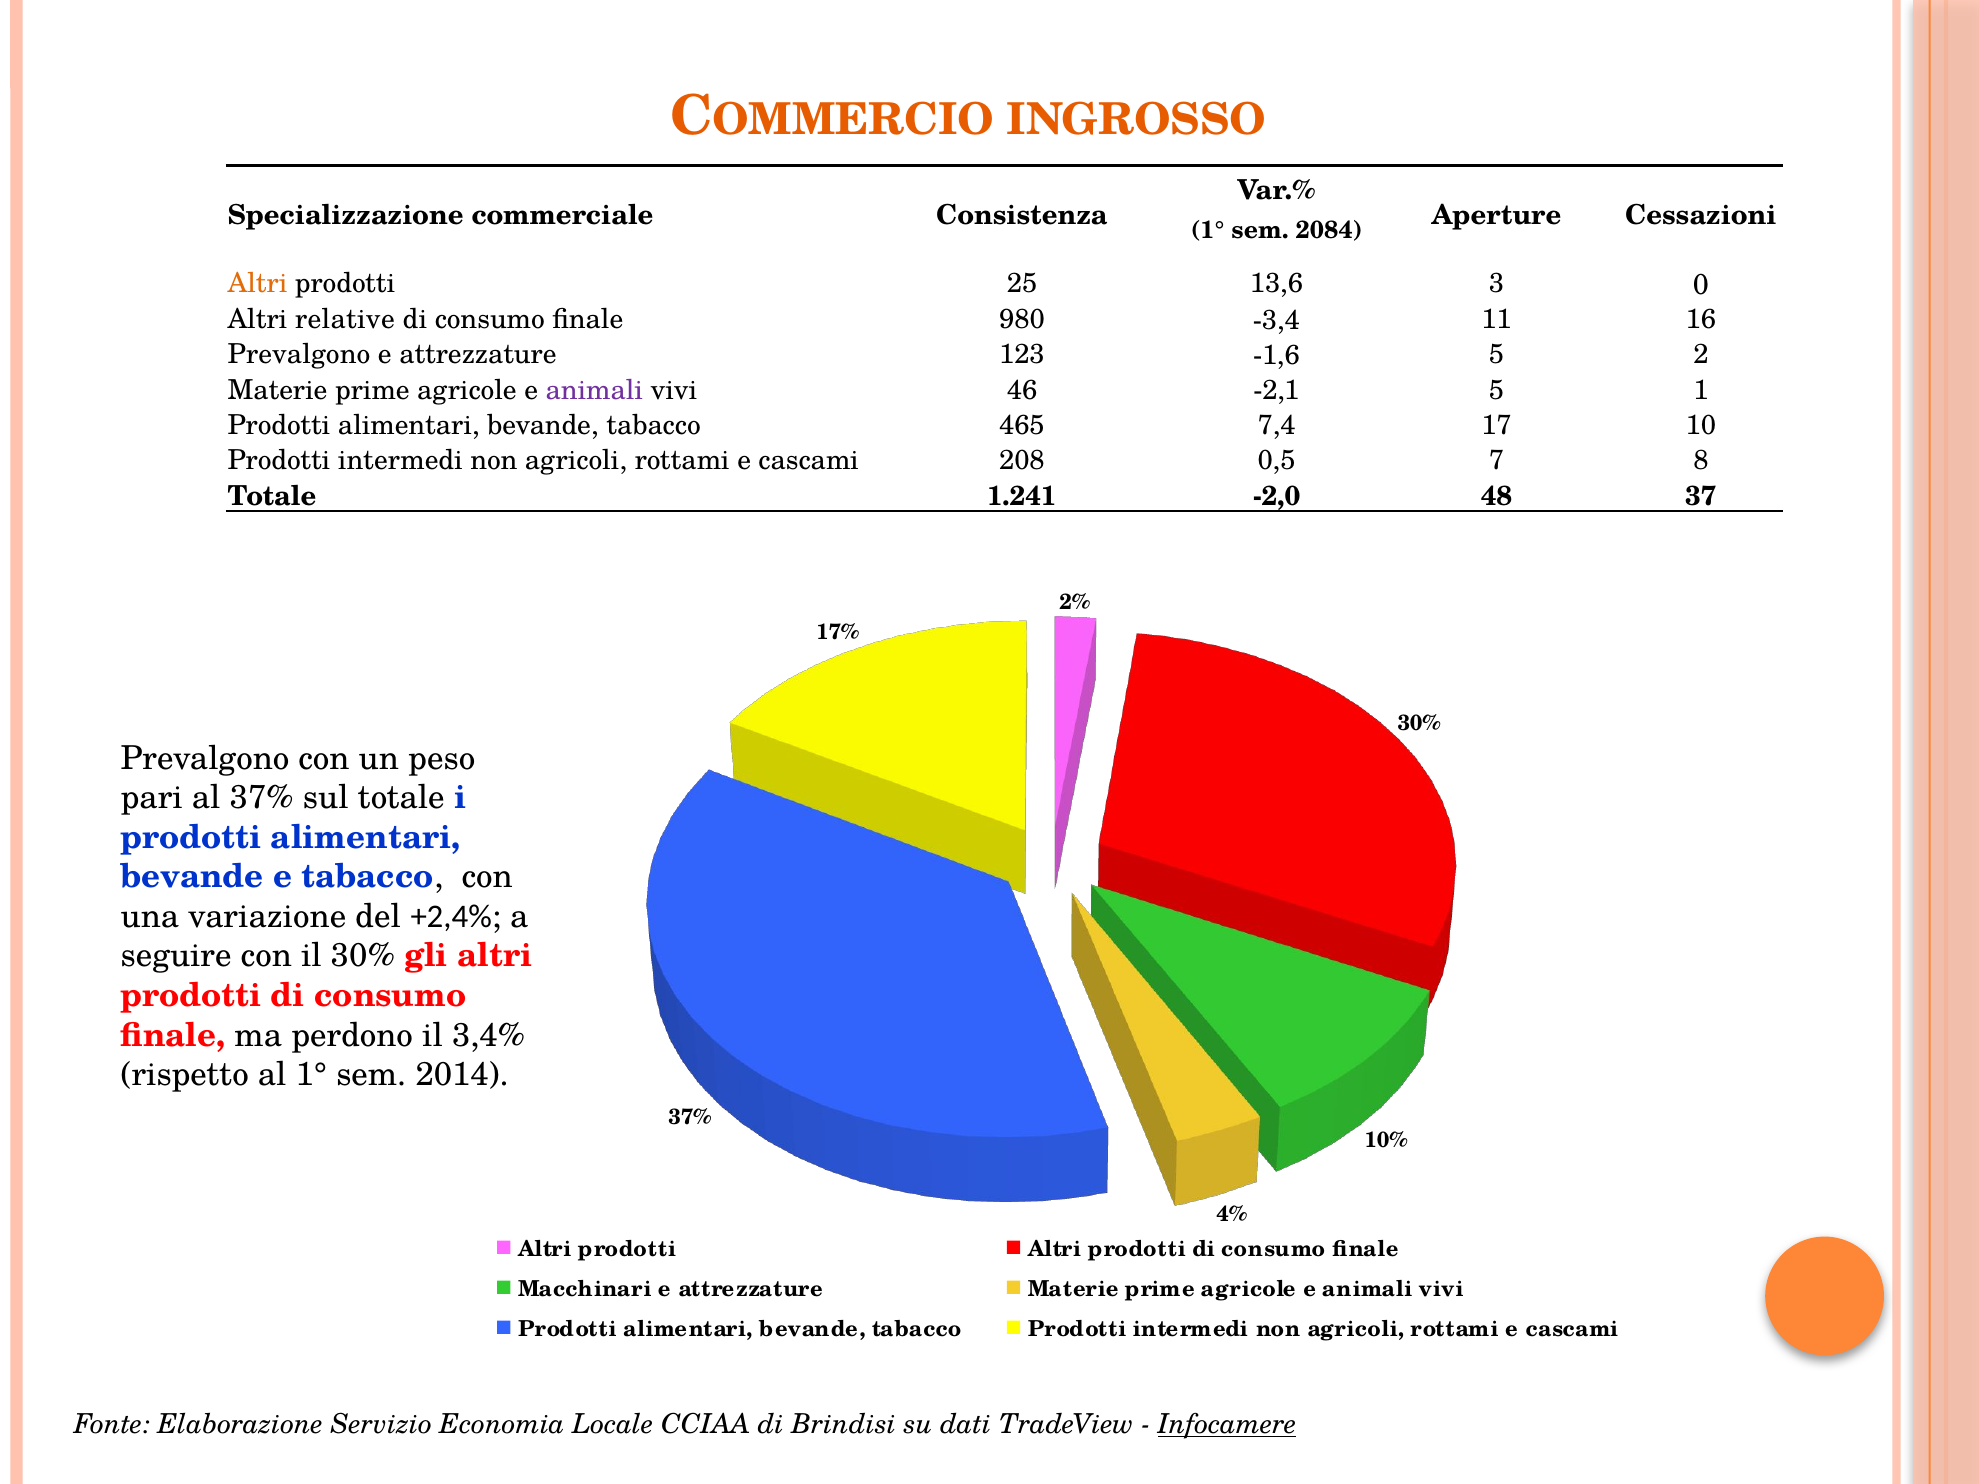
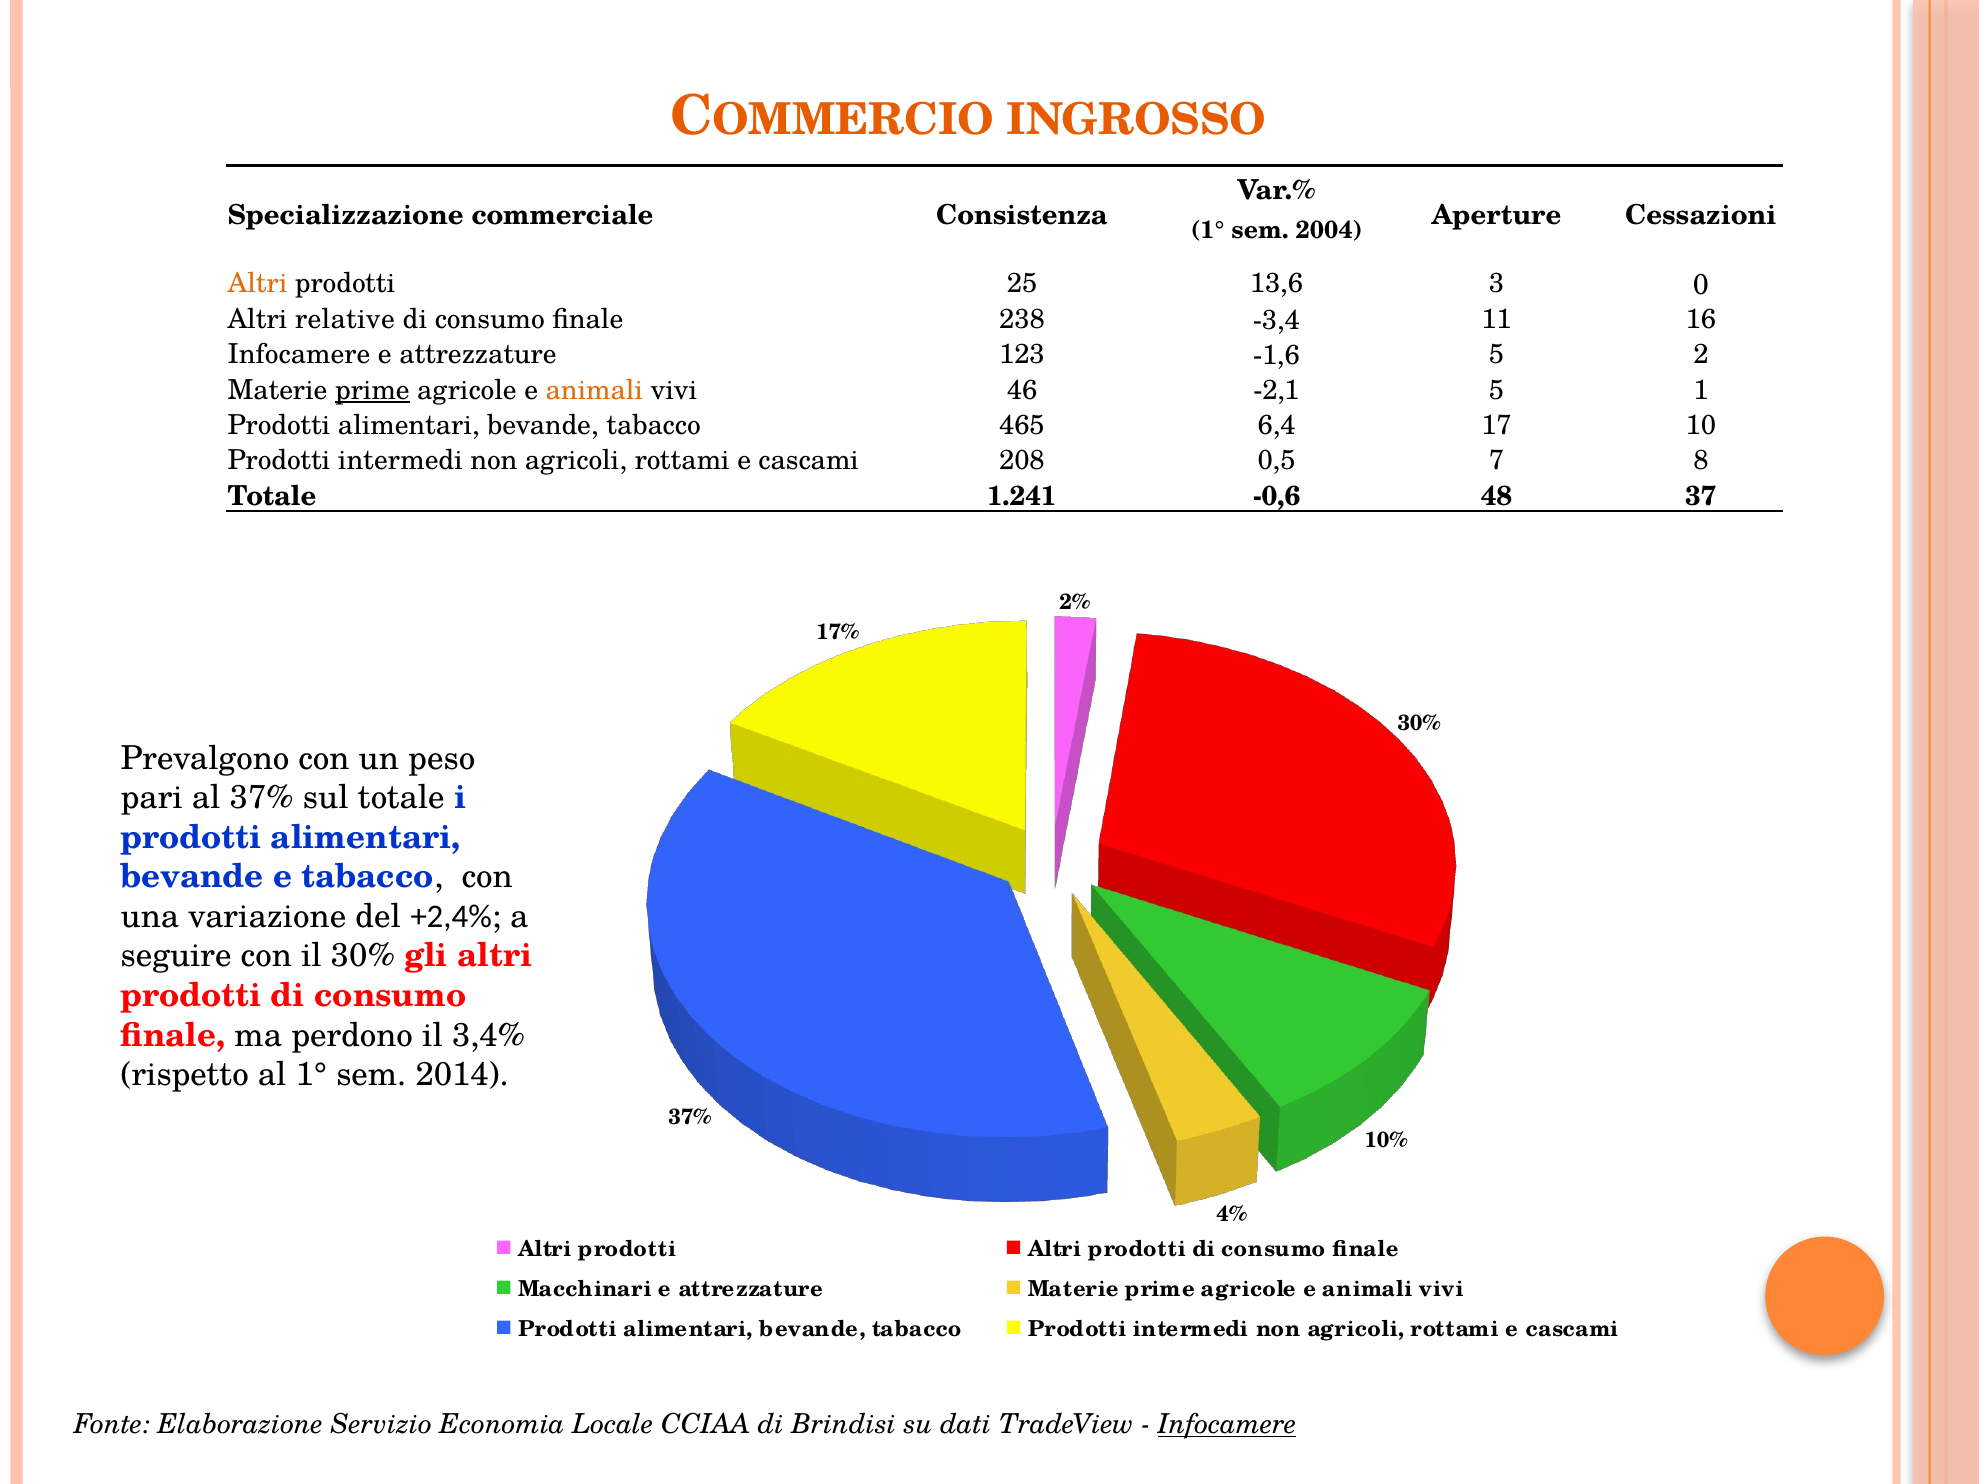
2084: 2084 -> 2004 (1329, 230)
980: 980 -> 238 (1022, 320)
Prevalgono: Prevalgono -> Infocamere (299, 355)
prime underline: none -> present (372, 390)
animali colour: purple -> orange (594, 390)
7,4: 7,4 -> 6,4 (1277, 426)
-2,0: -2,0 -> -0,6 (1277, 497)
